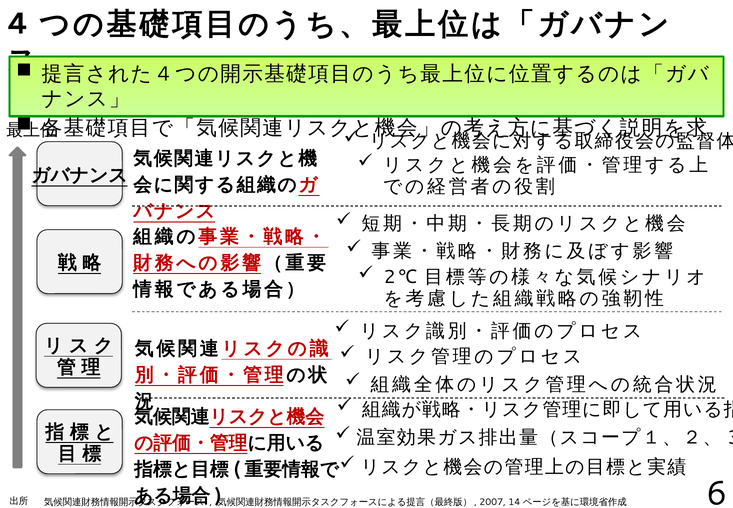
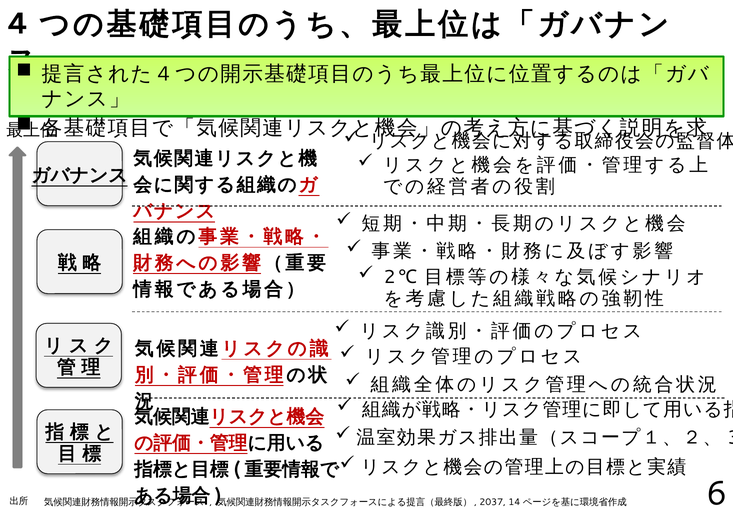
2007: 2007 -> 2037 (493, 502)
